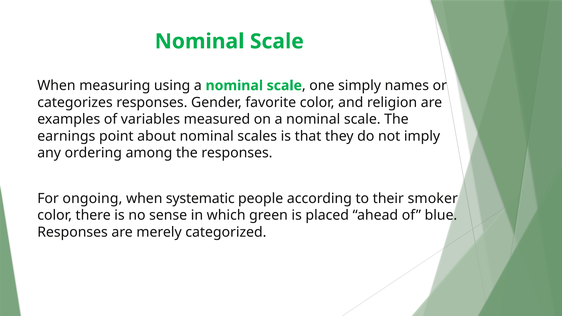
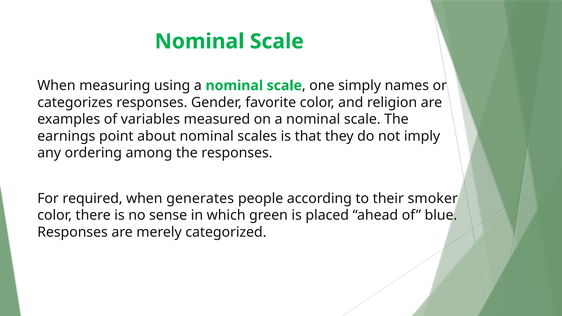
ongoing: ongoing -> required (93, 198)
systematic: systematic -> generates (200, 198)
